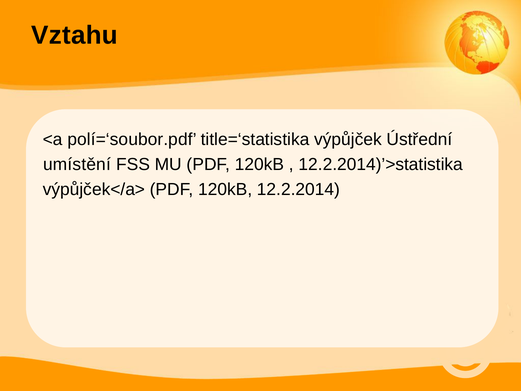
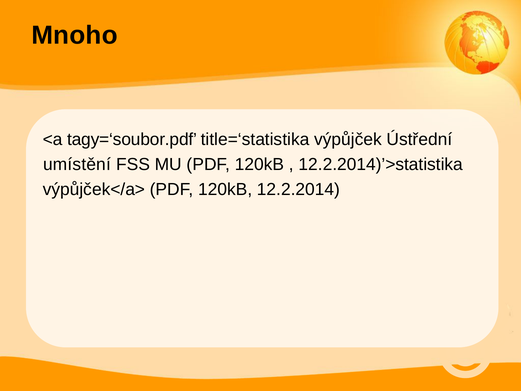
Vztahu: Vztahu -> Mnoho (75, 35)
polí=‘soubor.pdf: polí=‘soubor.pdf -> tagy=‘soubor.pdf (132, 139)
